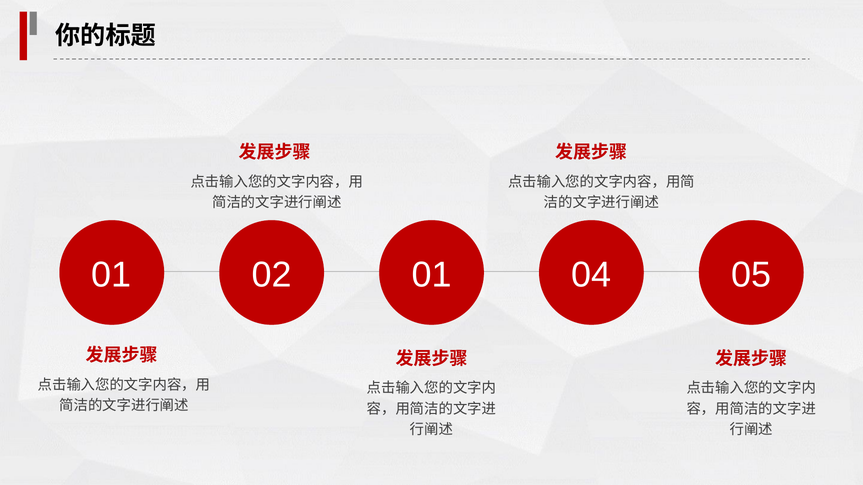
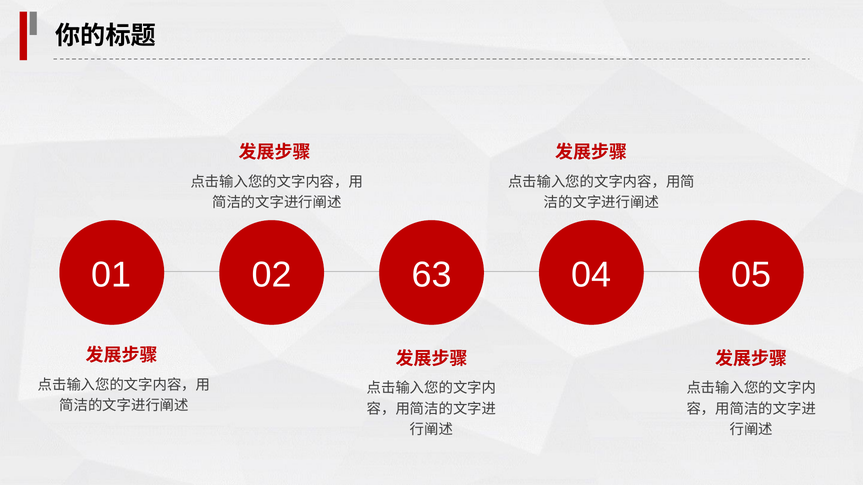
02 01: 01 -> 63 (432, 275)
